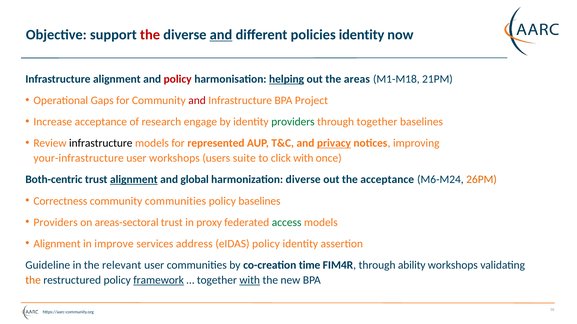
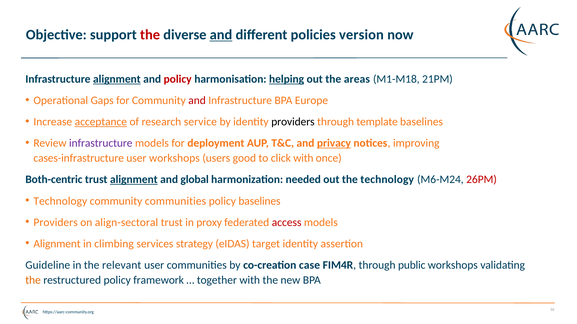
policies identity: identity -> version (361, 35)
alignment underline: none -> present (117, 79)
Project: Project -> Europe (311, 101)
acceptance underline: none -> present (101, 122)
engage: engage -> service (200, 122)
providers colour: green -> black (293, 122)
through together: together -> template (377, 122)
infrastructure colour: black -> purple (101, 143)
represented: represented -> deployment (216, 143)
your-infrastructure: your-infrastructure -> cases-infrastructure (79, 158)
suite: suite -> good (244, 158)
harmonization diverse: diverse -> needed (303, 180)
the acceptance: acceptance -> technology (387, 180)
26PM colour: orange -> red (482, 180)
Correctness: Correctness -> Technology (60, 201)
areas-sectoral: areas-sectoral -> align-sectoral (127, 223)
access colour: green -> red (287, 223)
improve: improve -> climbing (114, 244)
address: address -> strategy (194, 244)
eIDAS policy: policy -> target (266, 244)
time: time -> case (309, 265)
ability: ability -> public (412, 265)
framework underline: present -> none (159, 280)
with underline: present -> none (250, 280)
